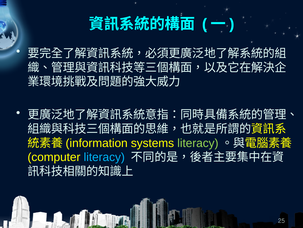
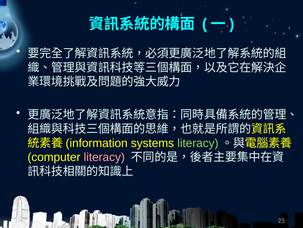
literacy colour: light blue -> pink (104, 157)
